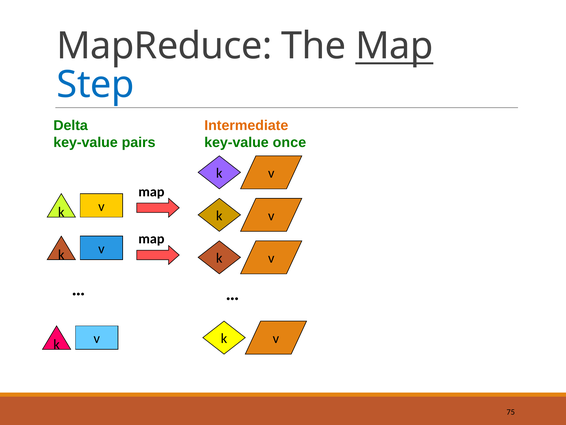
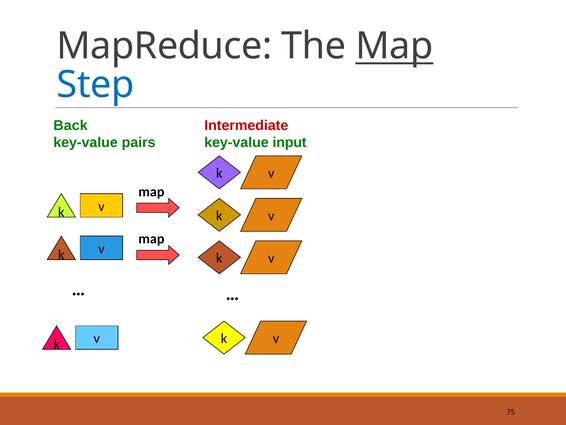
Delta: Delta -> Back (71, 125)
Intermediate colour: orange -> red (246, 125)
once: once -> input (290, 142)
